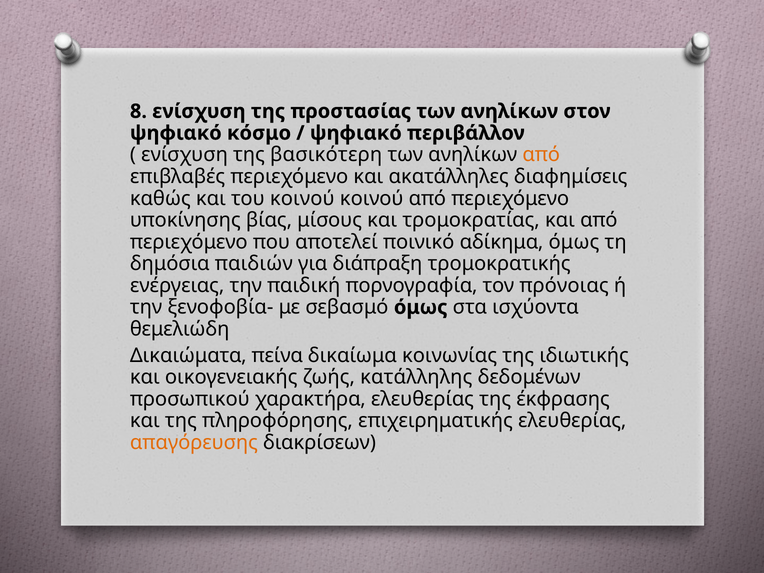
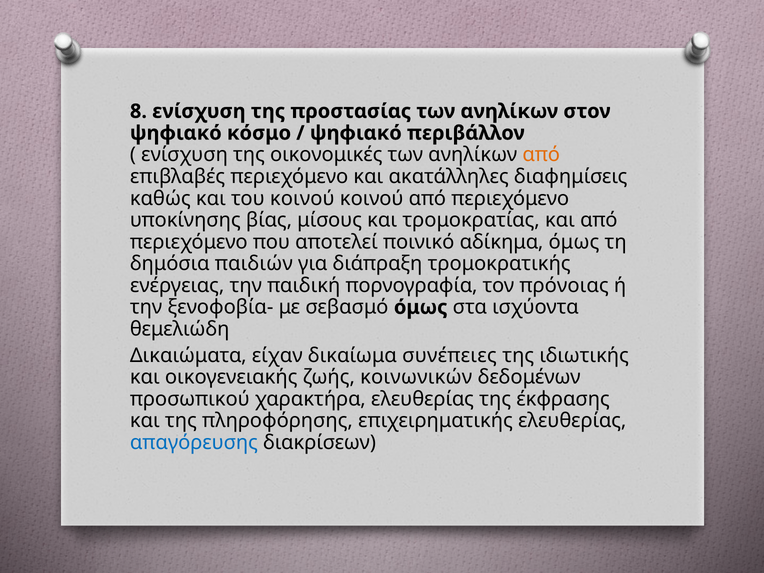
βασικότερη: βασικότερη -> οικονομικές (326, 155)
πείνα: πείνα -> είχαν (277, 355)
κοινωνίας: κοινωνίας -> συνέπειες (449, 355)
κατάλληλης: κατάλληλης -> κοινωνικών (416, 377)
απαγόρευσης colour: orange -> blue (194, 443)
